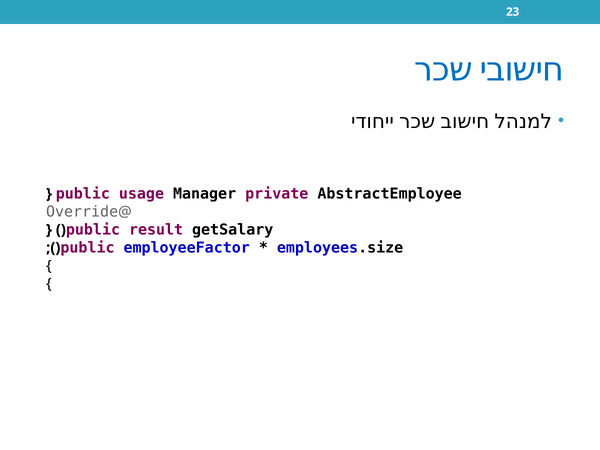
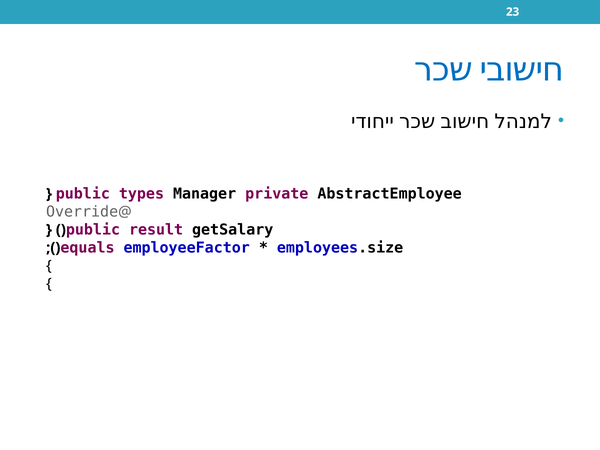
usage: usage -> types (141, 194)
public: public -> equals (88, 248)
